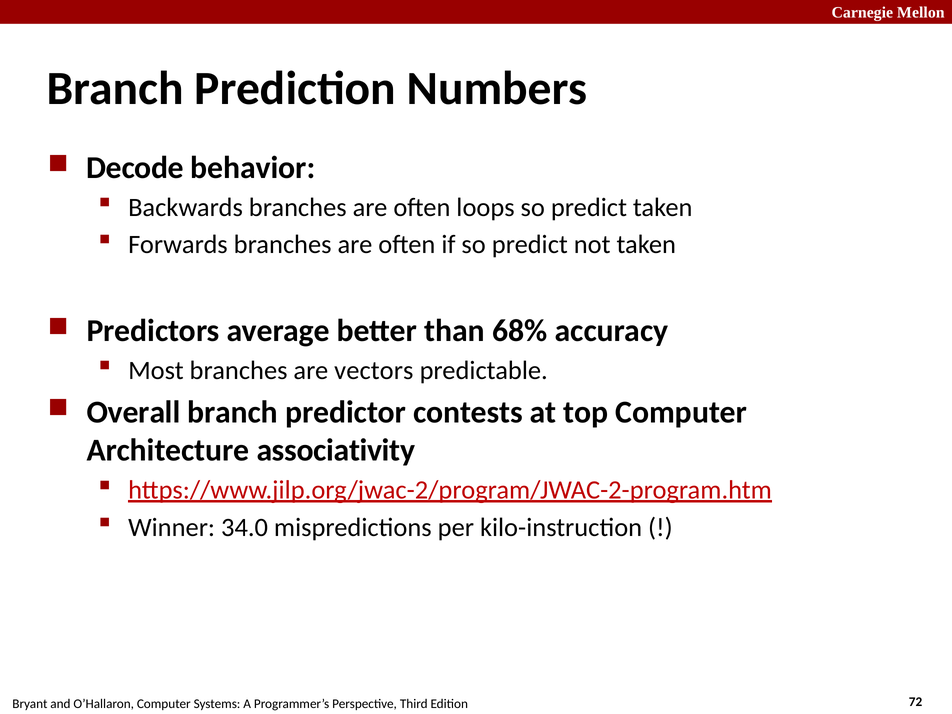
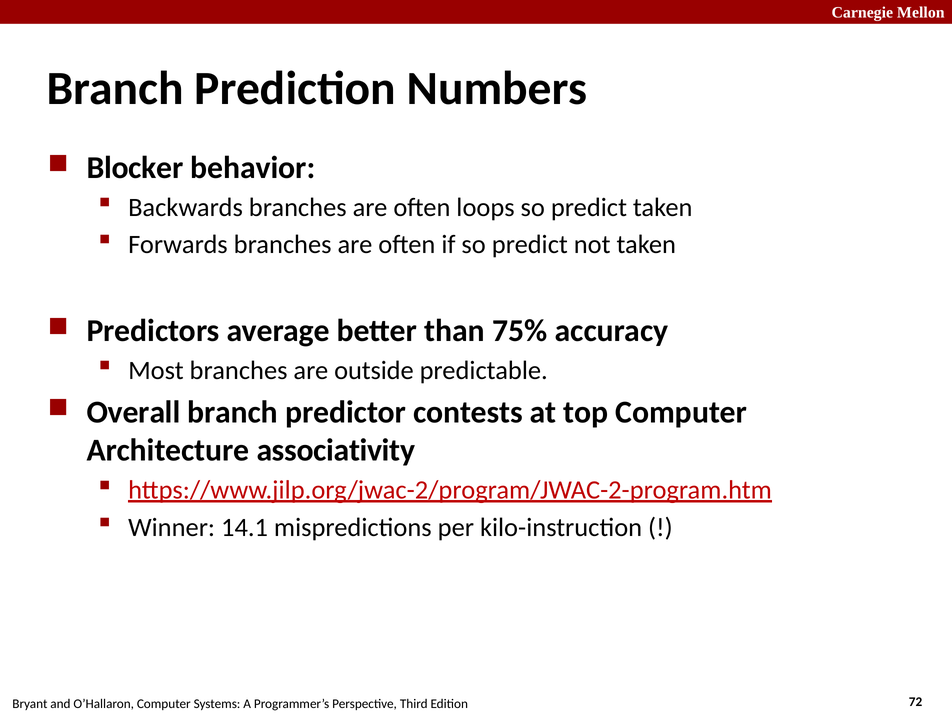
Decode: Decode -> Blocker (135, 168)
68%: 68% -> 75% (520, 331)
vectors: vectors -> outside (374, 371)
34.0: 34.0 -> 14.1 (245, 528)
